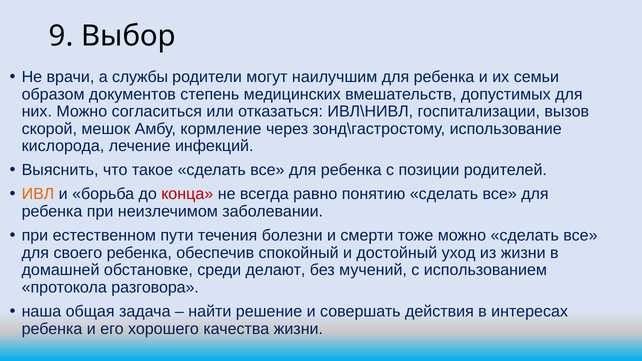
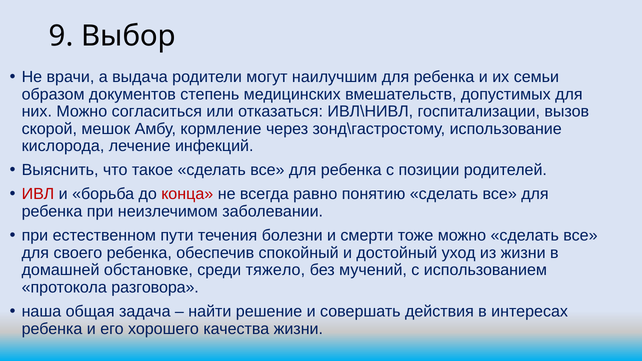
службы: службы -> выдача (140, 77)
ИВЛ colour: orange -> red (38, 194)
делают: делают -> тяжело (275, 270)
